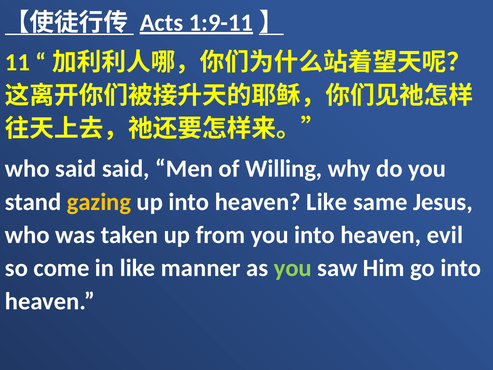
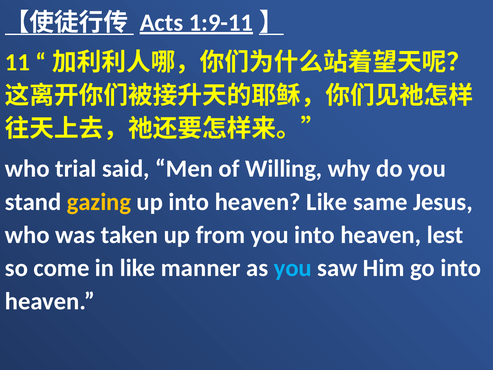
who said: said -> trial (76, 169)
evil: evil -> lest (445, 235)
you colour: light green -> light blue (293, 268)
